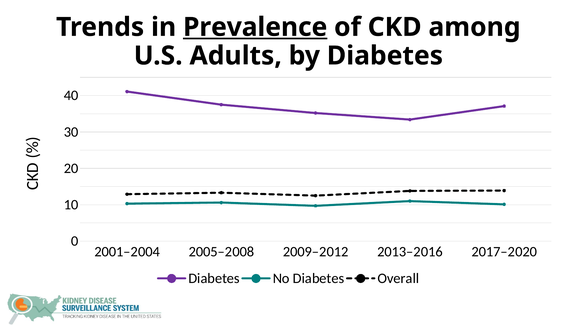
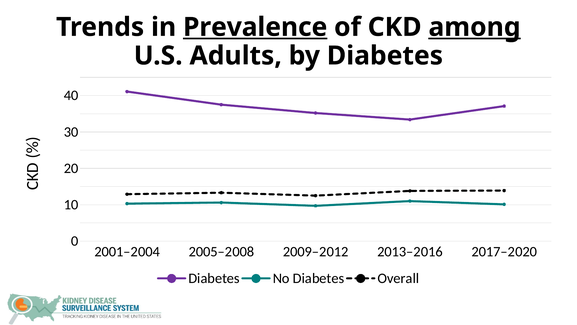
among underline: none -> present (474, 27)
